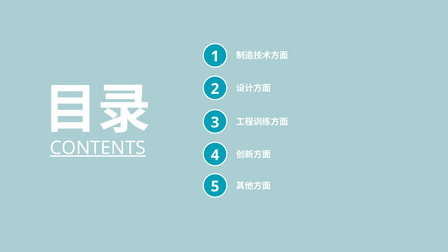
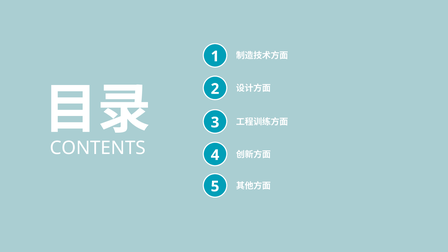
CONTENTS underline: present -> none (98, 148)
